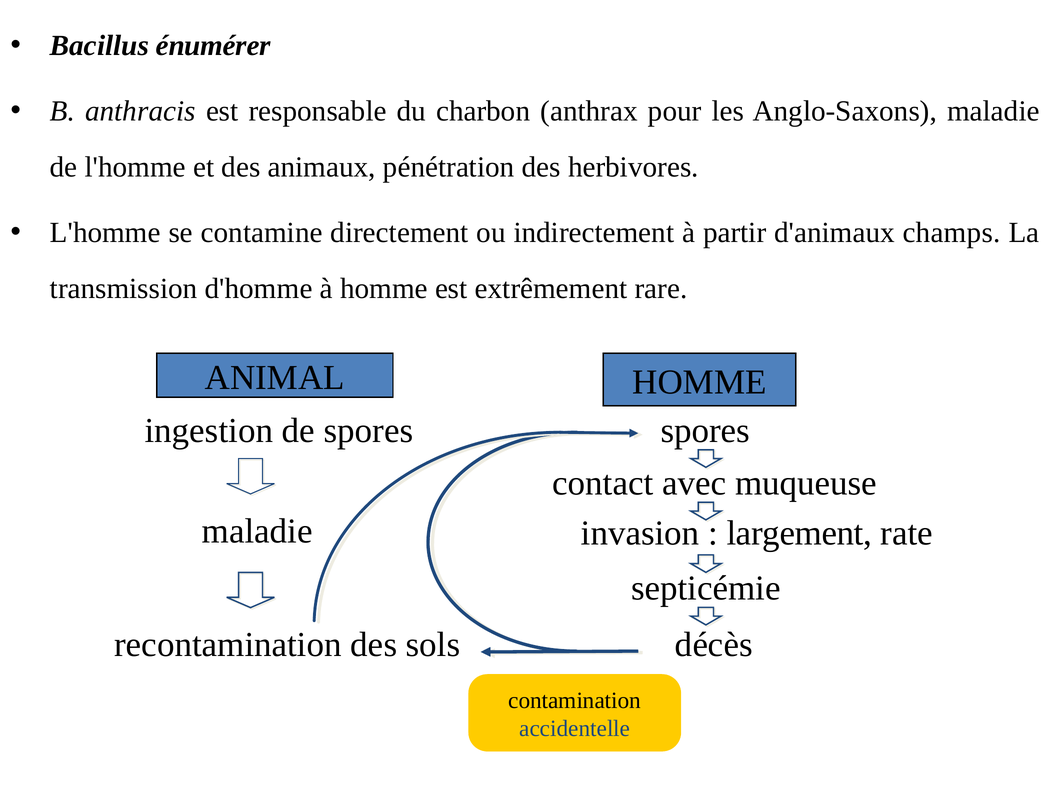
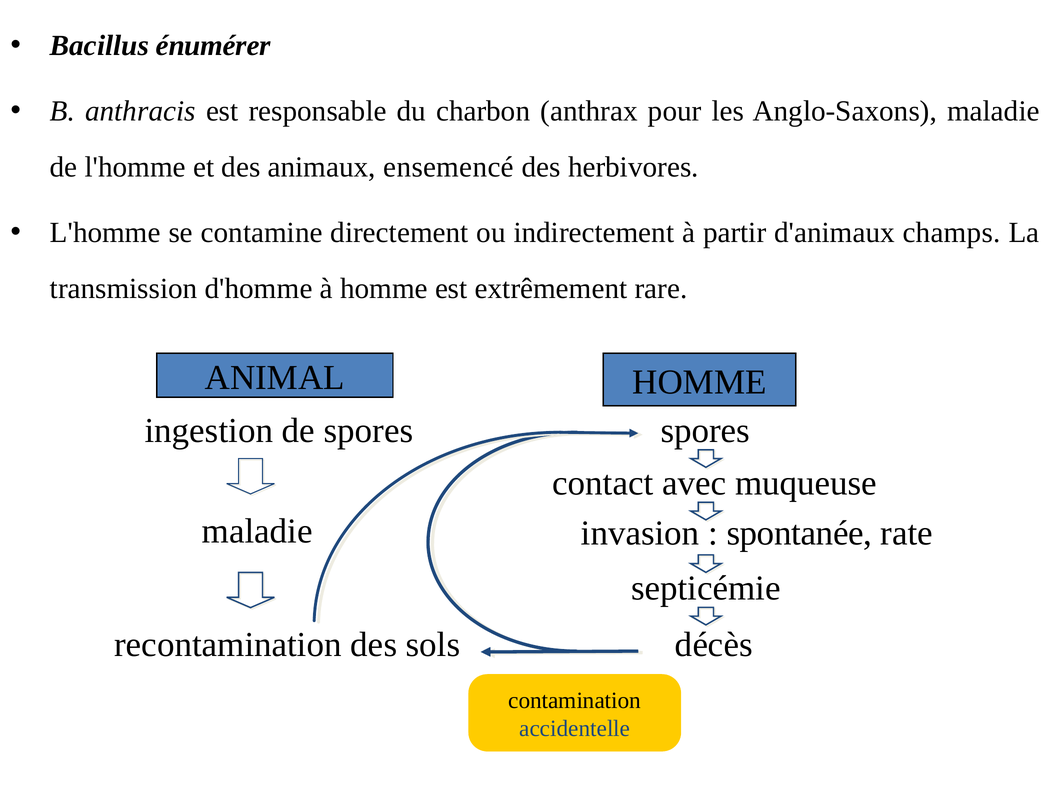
pénétration: pénétration -> ensemencé (449, 167)
largement: largement -> spontanée (799, 533)
